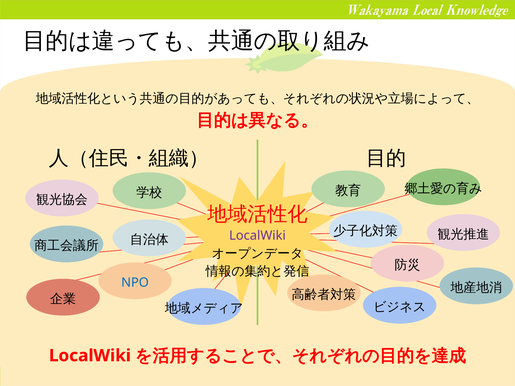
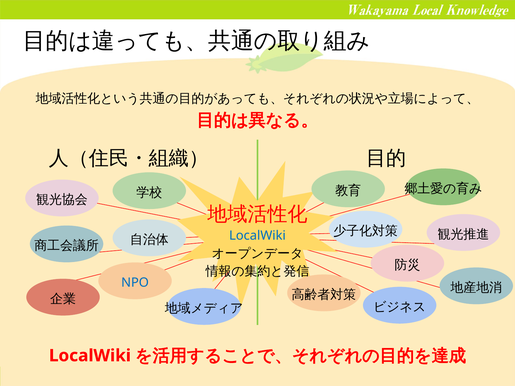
LocalWiki colour: purple -> blue (257, 236)
